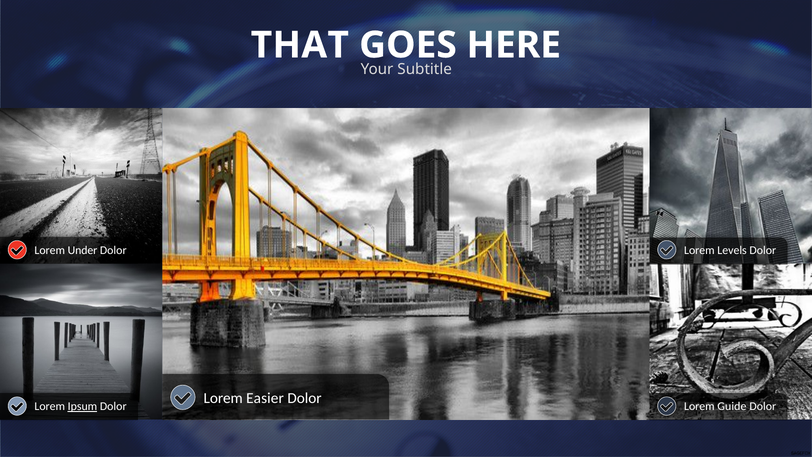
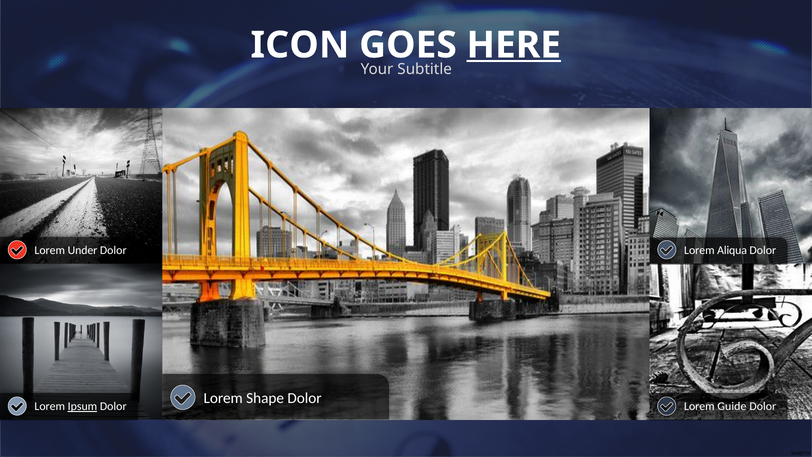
THAT: THAT -> ICON (300, 45)
HERE underline: none -> present (514, 45)
Levels: Levels -> Aliqua (732, 250)
Easier: Easier -> Shape (265, 398)
